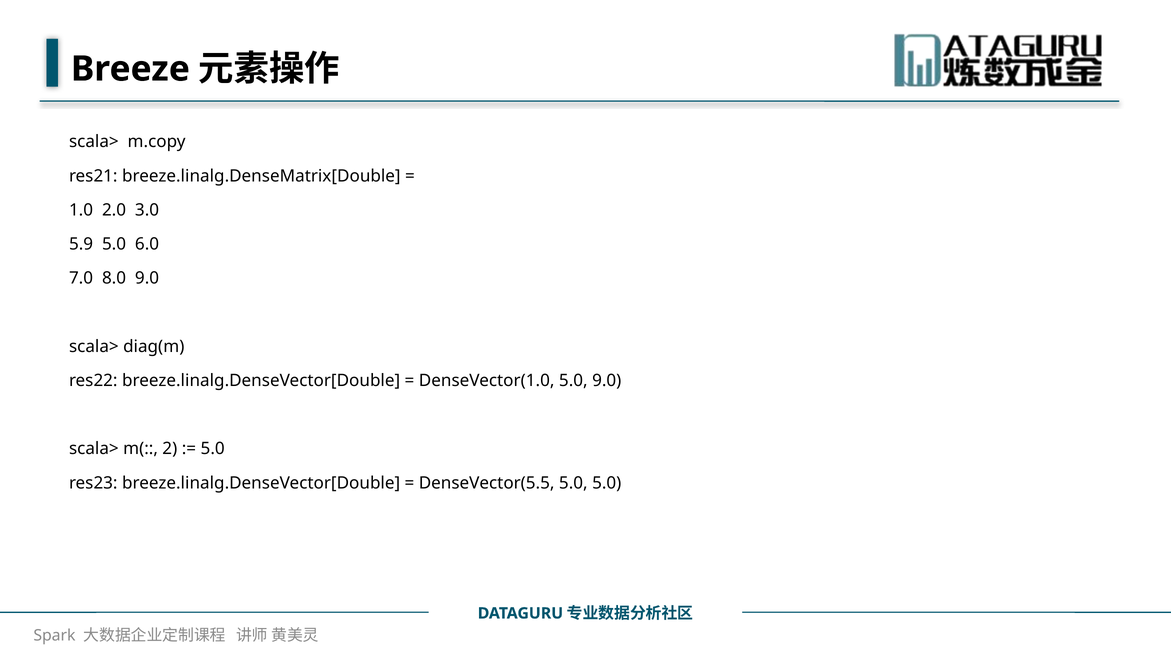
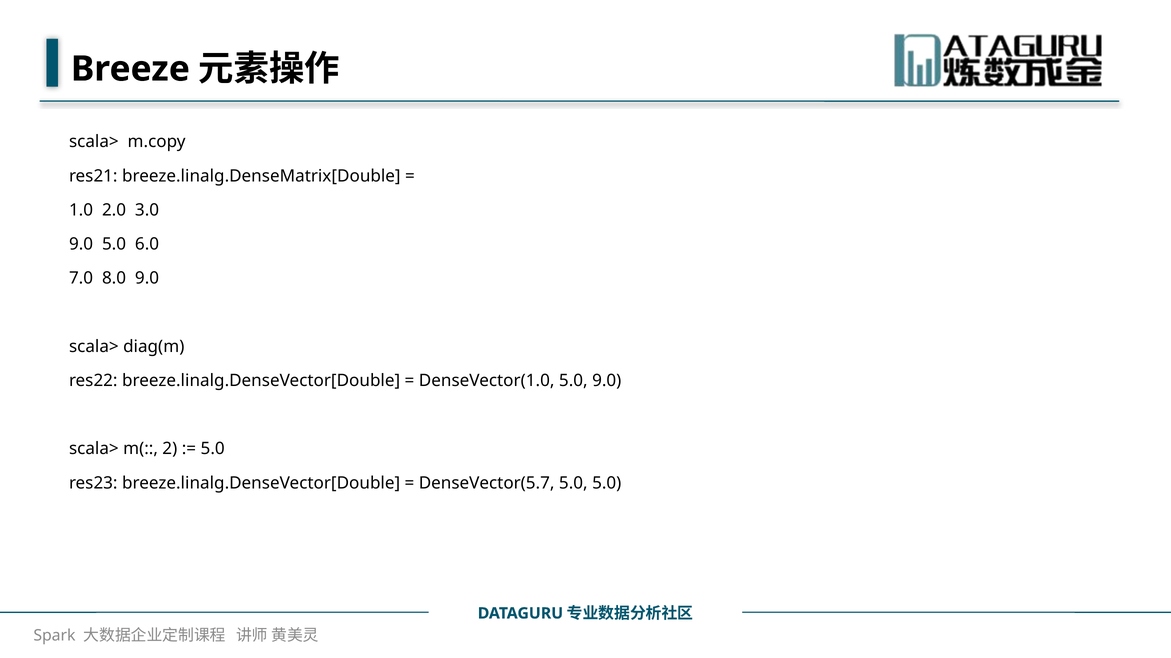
5.9: 5.9 -> 9.0 (81, 244)
DenseVector(5.5: DenseVector(5.5 -> DenseVector(5.7 (487, 483)
